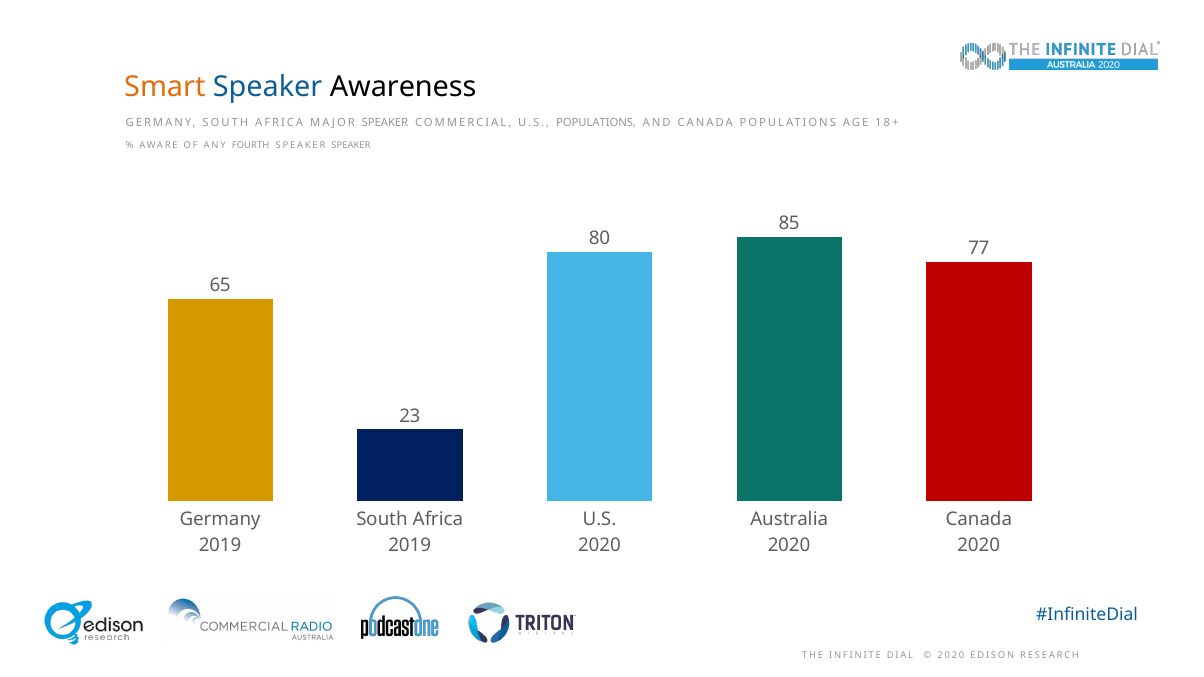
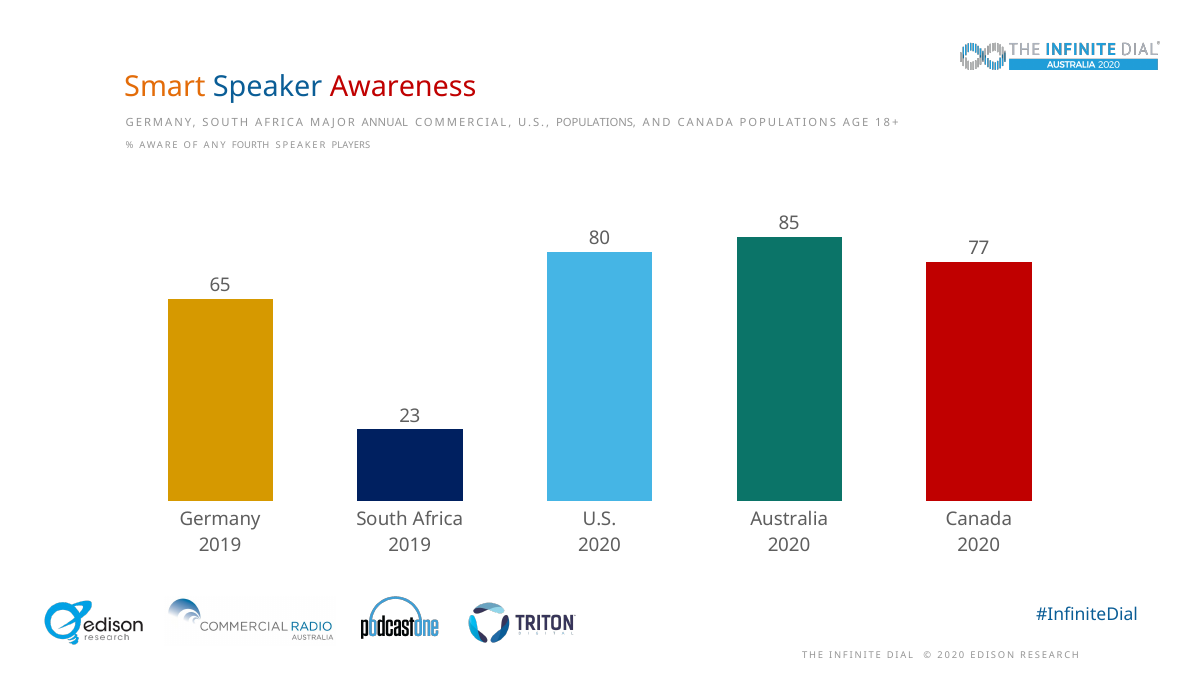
Awareness colour: black -> red (403, 87)
MAJOR SPEAKER: SPEAKER -> ANNUAL (385, 123)
SPEAKER SPEAKER: SPEAKER -> PLAYERS (351, 145)
